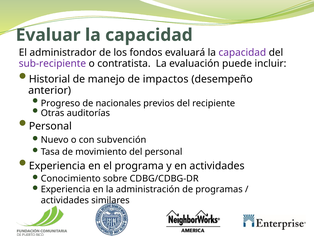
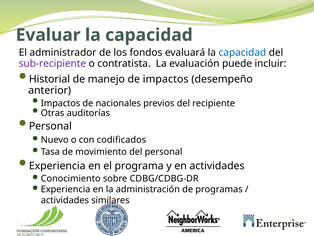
capacidad colour: purple -> blue (242, 53)
Progreso: Progreso -> Impactos (60, 103)
subvención: subvención -> codificados (121, 140)
